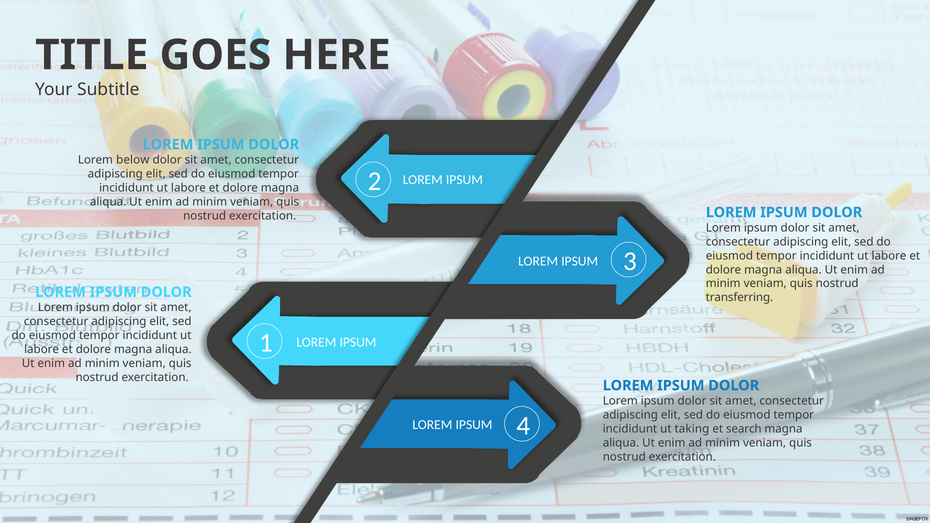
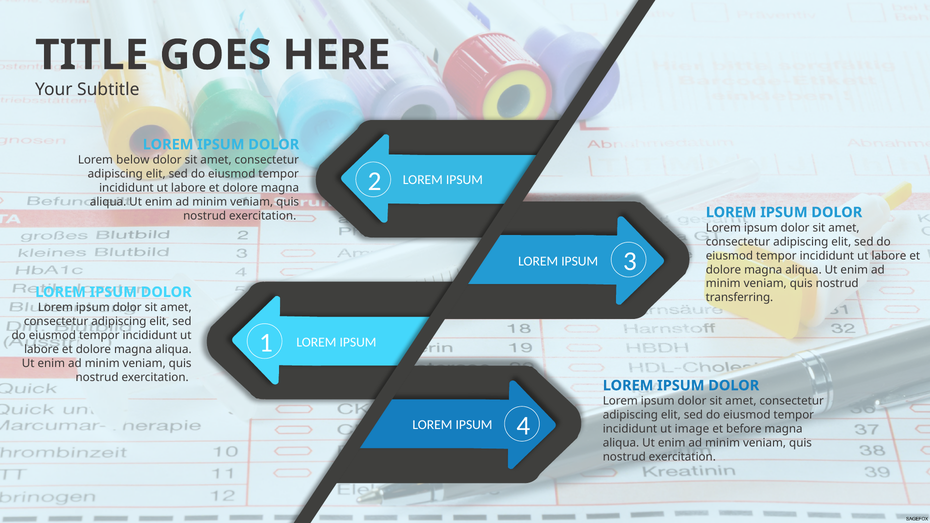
taking: taking -> image (692, 429)
search: search -> before (744, 429)
